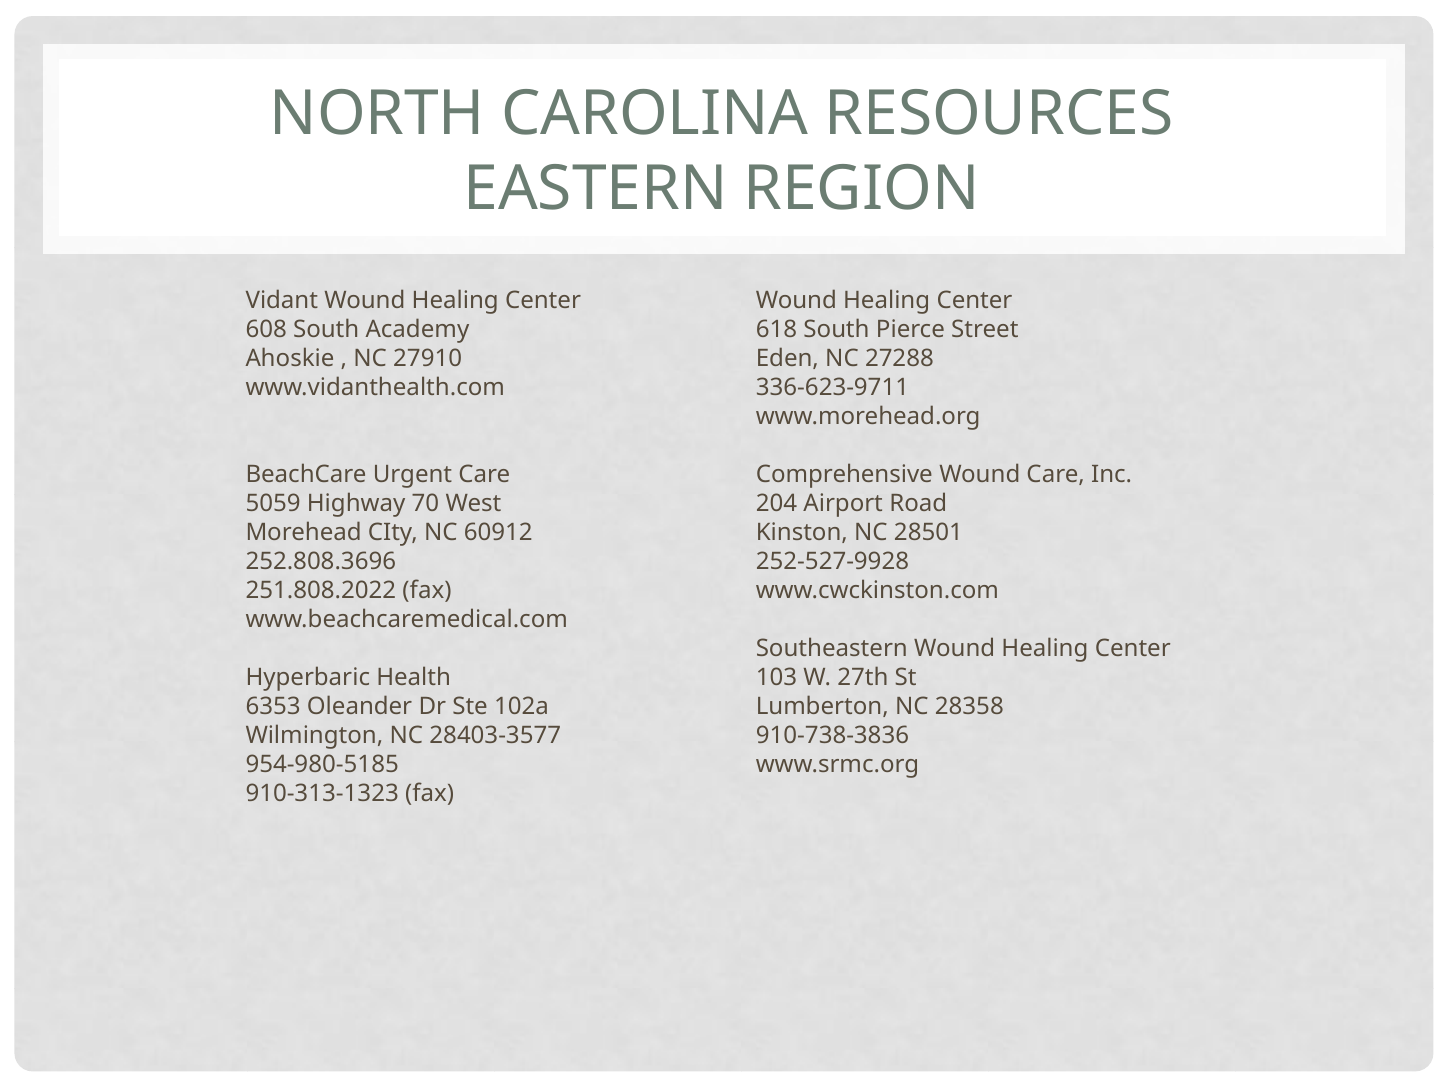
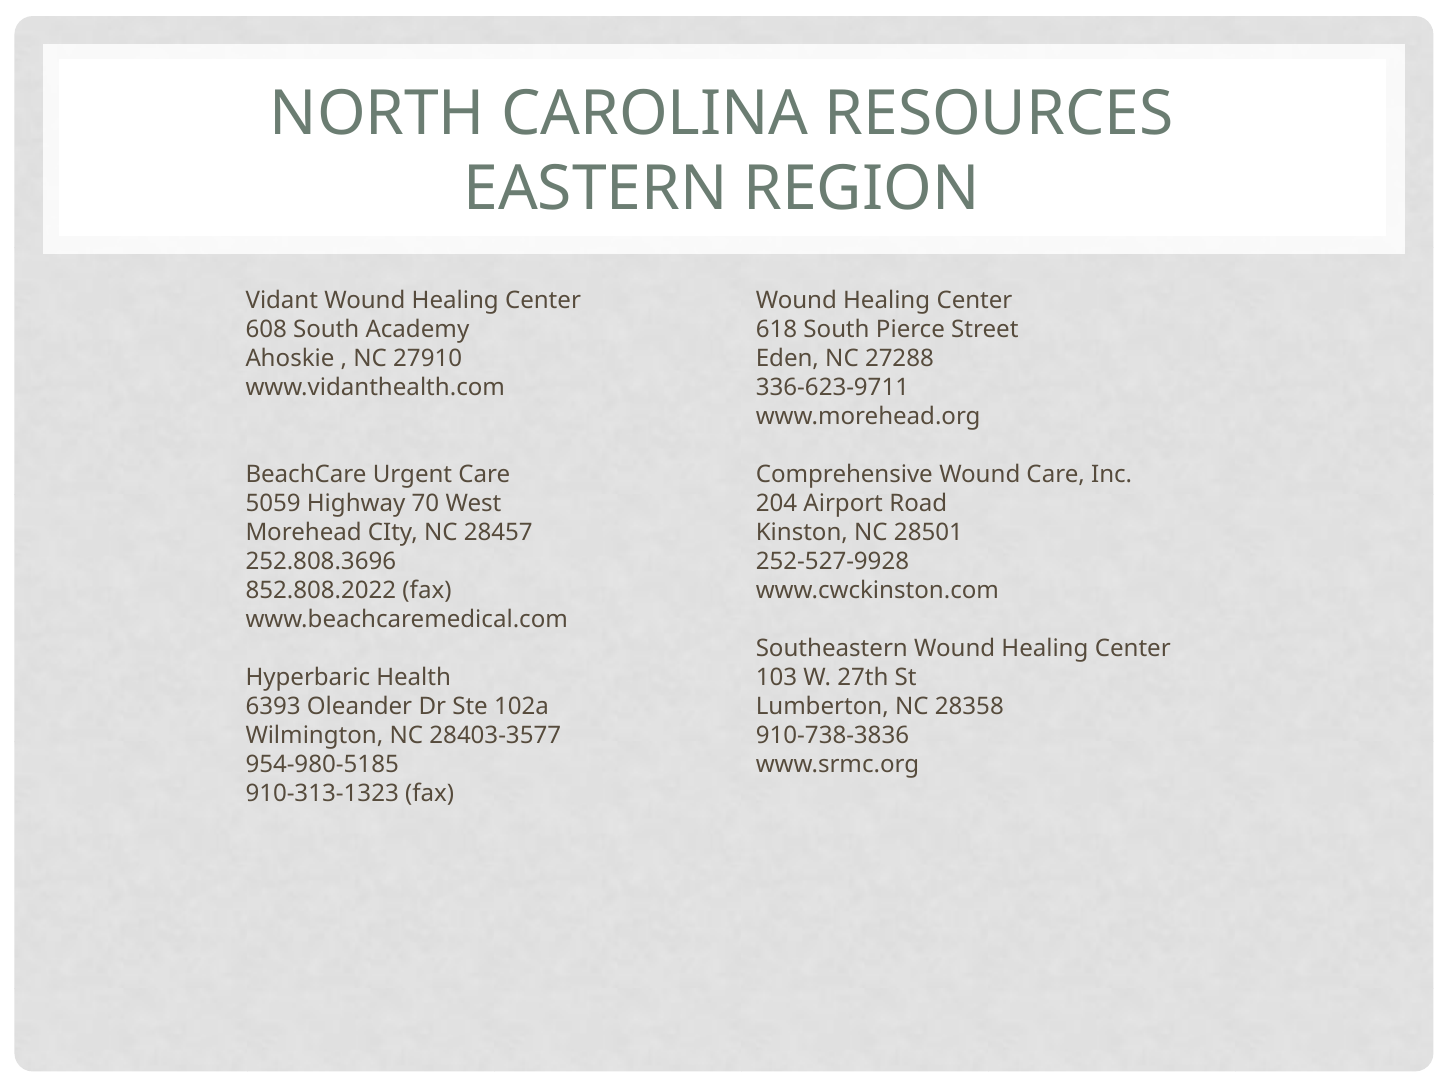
60912: 60912 -> 28457 (498, 533)
251.808.2022: 251.808.2022 -> 852.808.2022 (321, 591)
6353: 6353 -> 6393 (273, 706)
